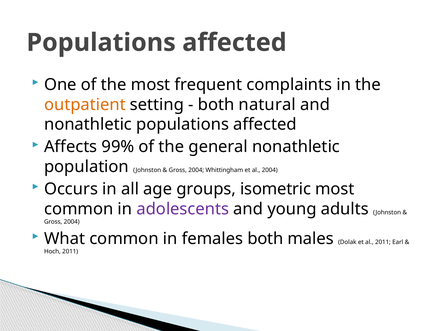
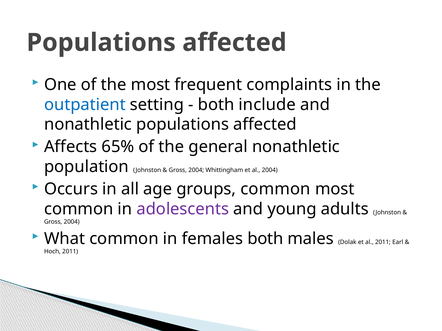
outpatient colour: orange -> blue (85, 105)
natural: natural -> include (267, 105)
99%: 99% -> 65% (118, 147)
groups isometric: isometric -> common (275, 189)
